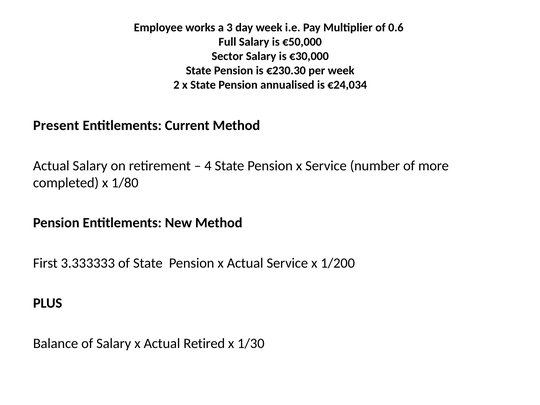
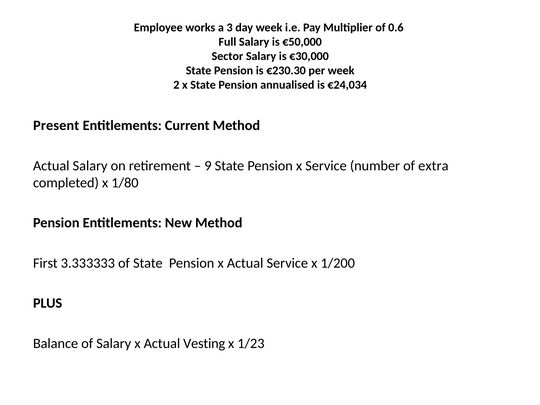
4: 4 -> 9 (208, 166)
more: more -> extra (433, 166)
Retired: Retired -> Vesting (204, 343)
1/30: 1/30 -> 1/23 (251, 343)
